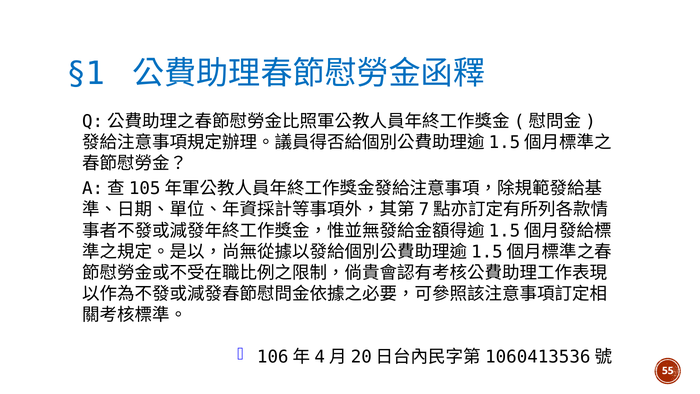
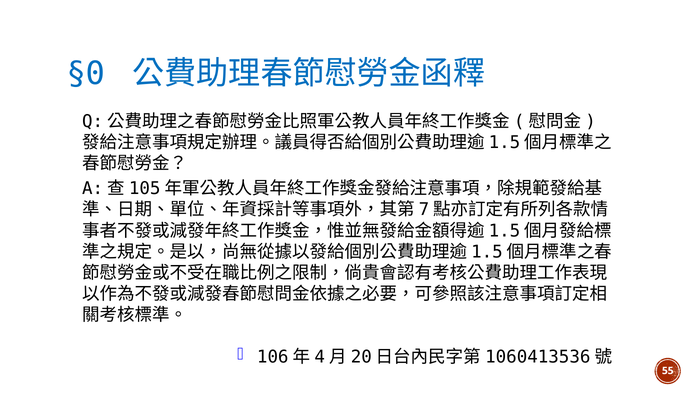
§1: §1 -> §0 (86, 74)
